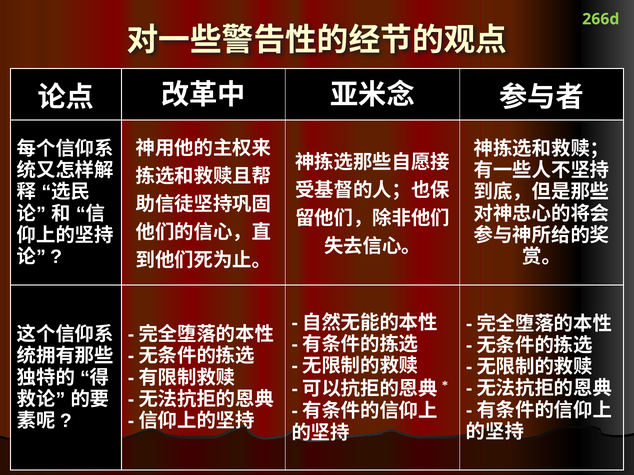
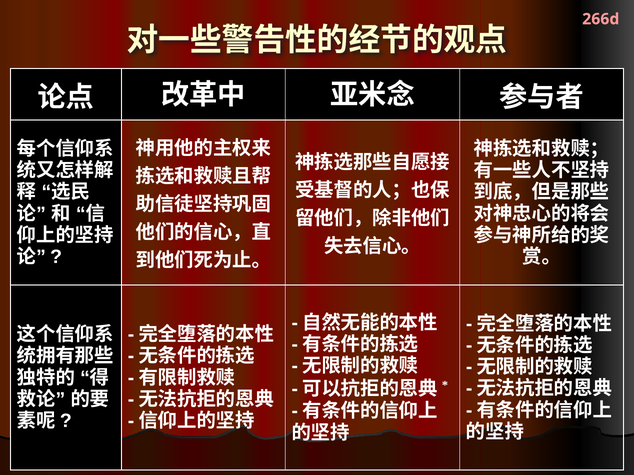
266d colour: light green -> pink (601, 19)
